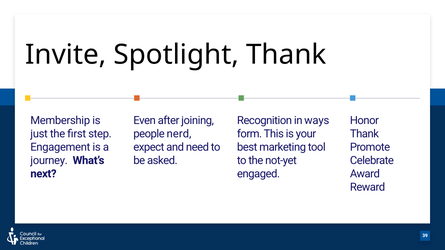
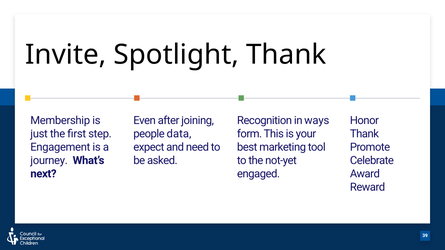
nerd: nerd -> data (179, 134)
